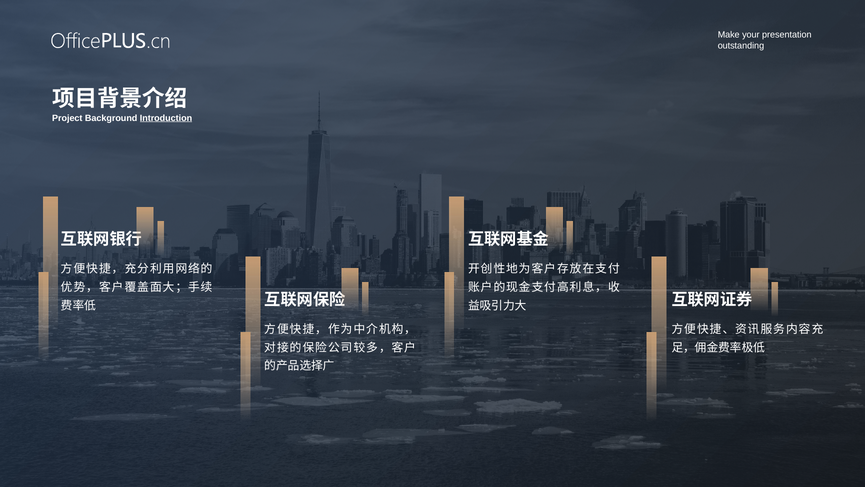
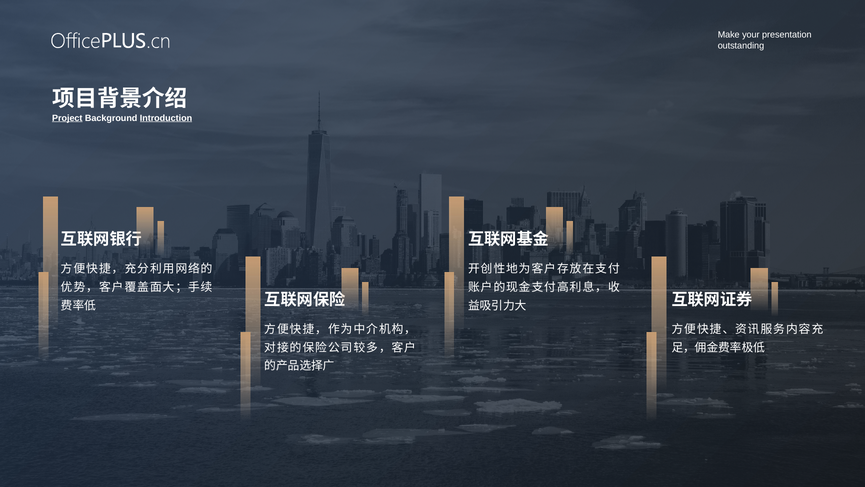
Project underline: none -> present (67, 118)
